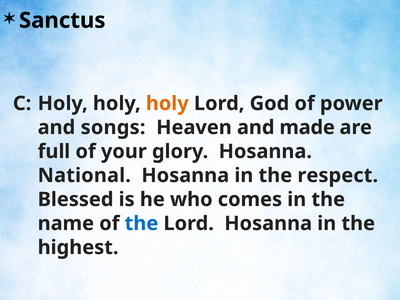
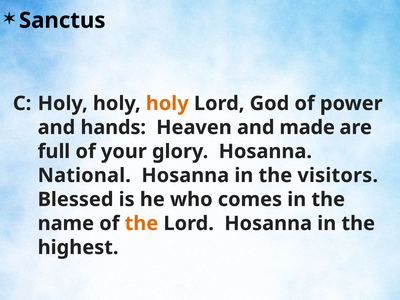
songs: songs -> hands (113, 127)
respect: respect -> visitors (338, 175)
the colour: blue -> orange (141, 223)
